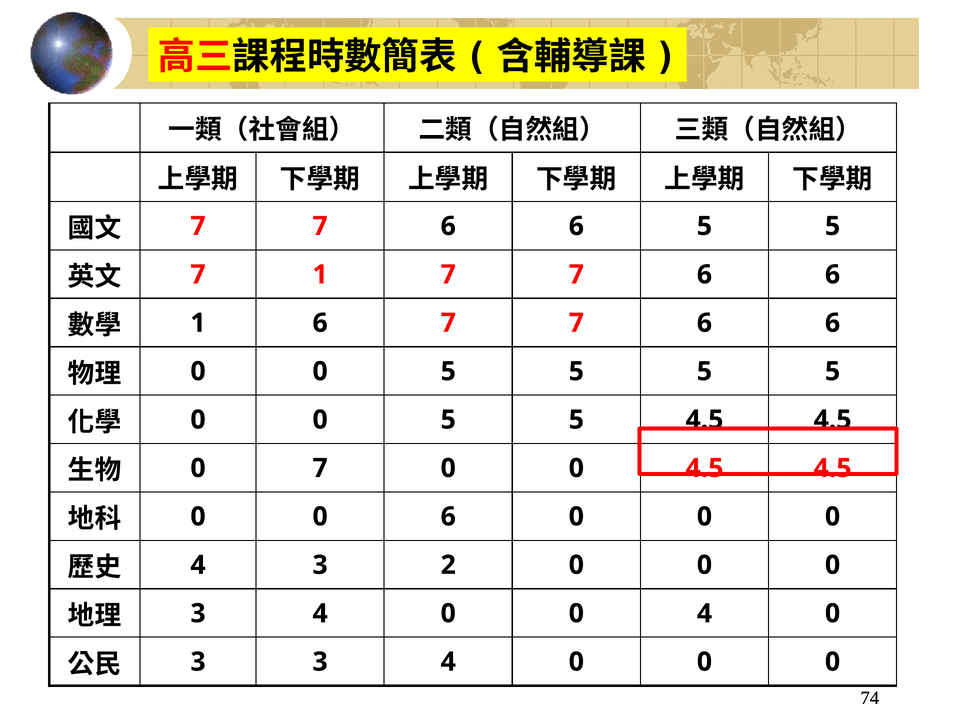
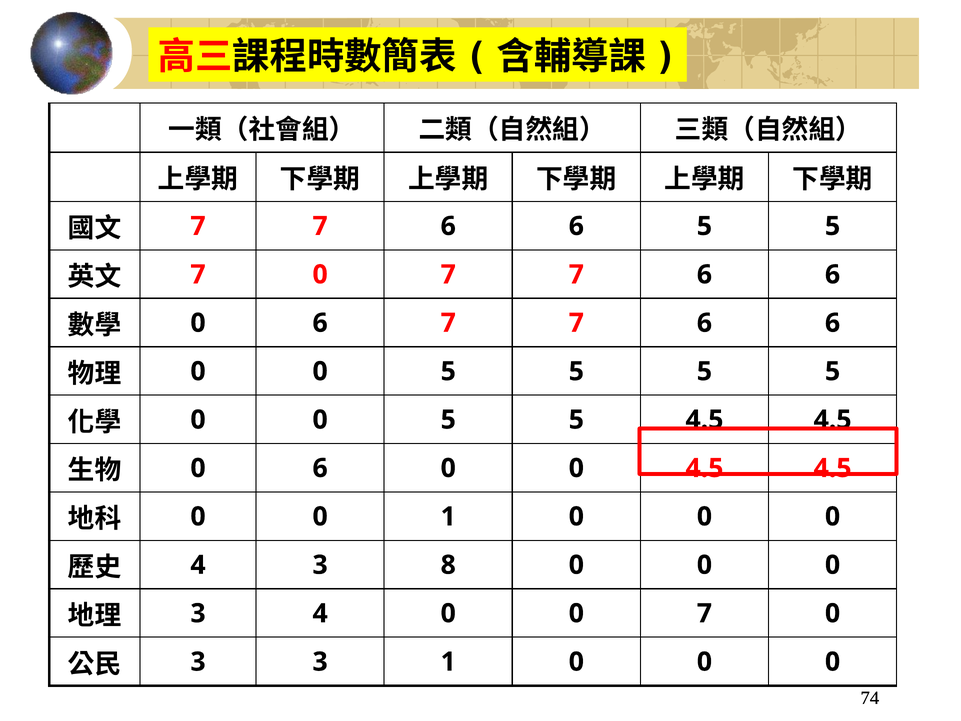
1: 1 -> 0 (320, 274)
1: 1 -> 0 (198, 323)
7: 7 -> 6 (320, 468)
0 6: 6 -> 1 (448, 516)
2: 2 -> 8 (448, 565)
0 0 4: 4 -> 7 (704, 613)
3 3 4: 4 -> 1 (448, 662)
